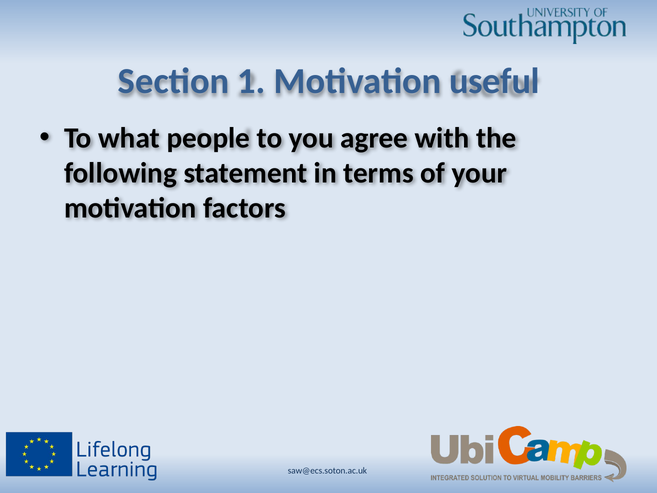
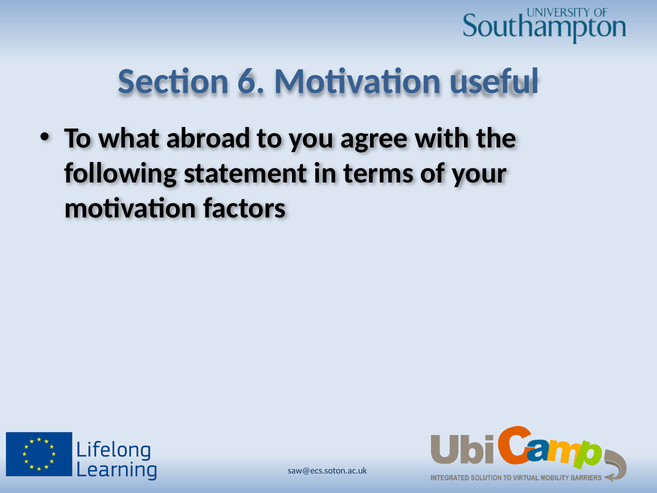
1: 1 -> 6 (252, 81)
people: people -> abroad (208, 138)
